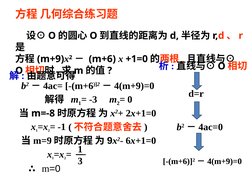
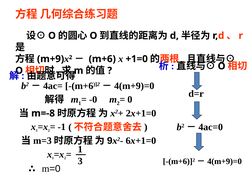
-3: -3 -> -0 (93, 100)
m=9: m=9 -> m=3 (42, 141)
